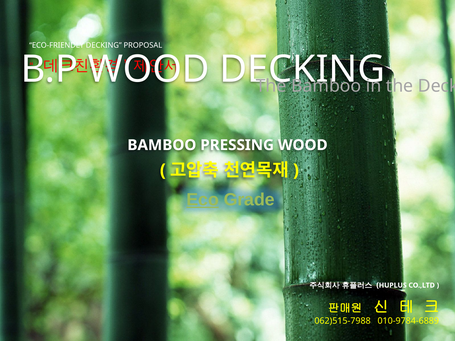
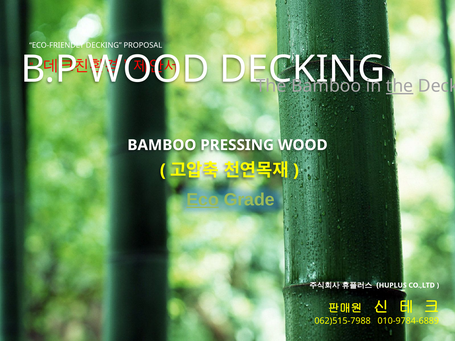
the underline: none -> present (400, 86)
